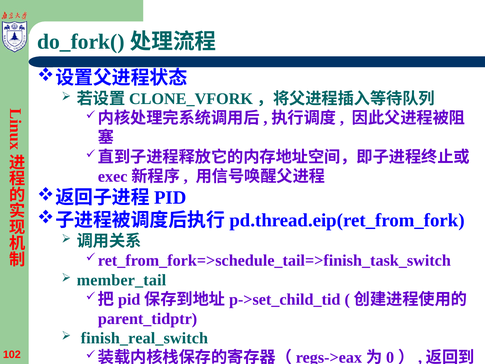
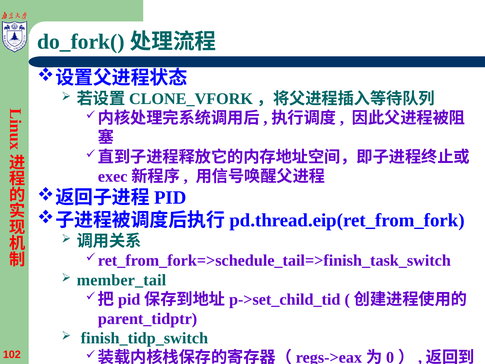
finish_real_switch: finish_real_switch -> finish_tidp_switch (144, 338)
